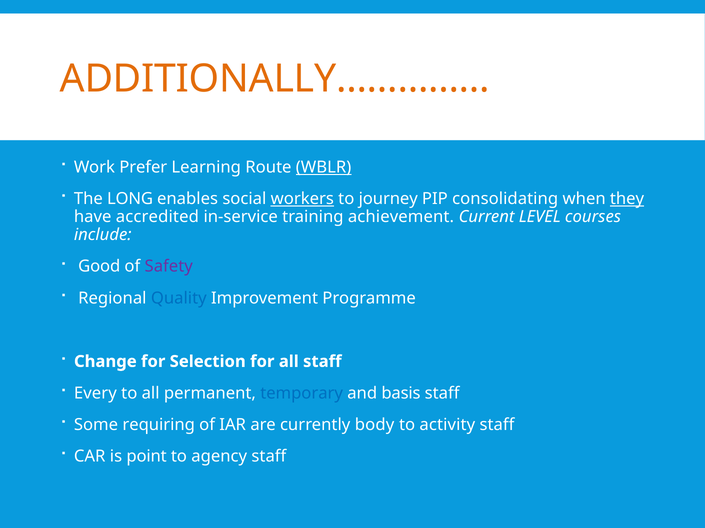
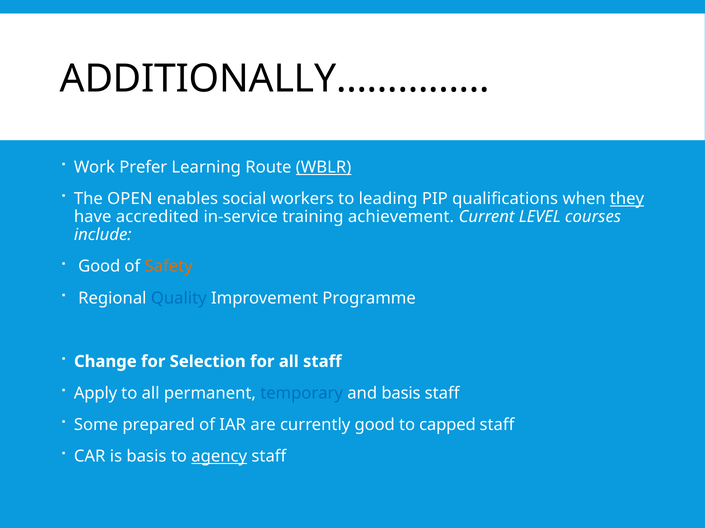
ADDITIONALLY…………… colour: orange -> black (275, 79)
LONG: LONG -> OPEN (130, 199)
workers underline: present -> none (302, 199)
journey: journey -> leading (388, 199)
consolidating: consolidating -> qualifications (505, 199)
Safety colour: purple -> orange (169, 267)
Every: Every -> Apply (96, 394)
requiring: requiring -> prepared (159, 425)
currently body: body -> good (375, 425)
activity: activity -> capped (447, 425)
is point: point -> basis (146, 457)
agency underline: none -> present (219, 457)
